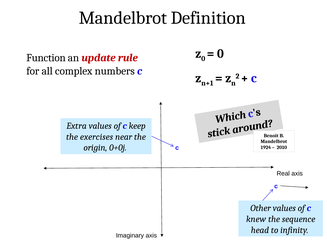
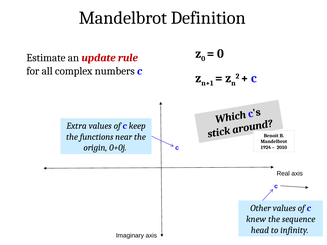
Function: Function -> Estimate (46, 58)
exercises: exercises -> functions (97, 137)
